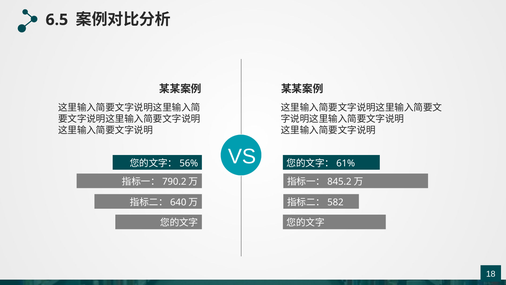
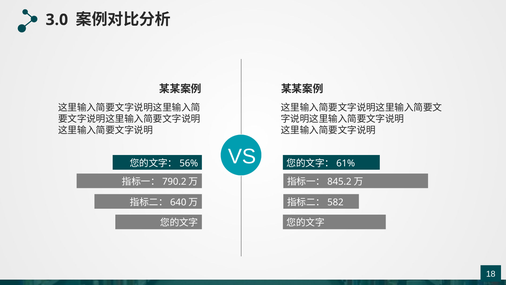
6.5: 6.5 -> 3.0 (57, 20)
